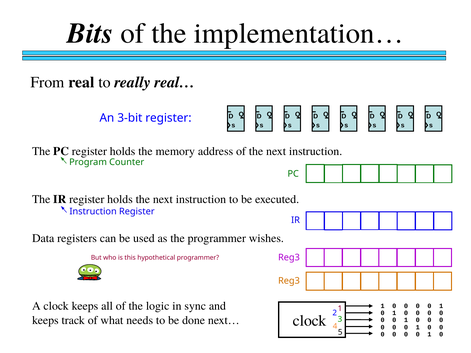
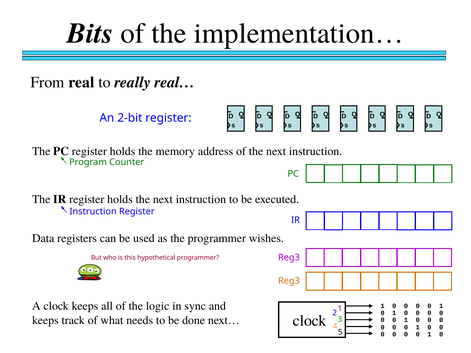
3-bit: 3-bit -> 2-bit (130, 118)
